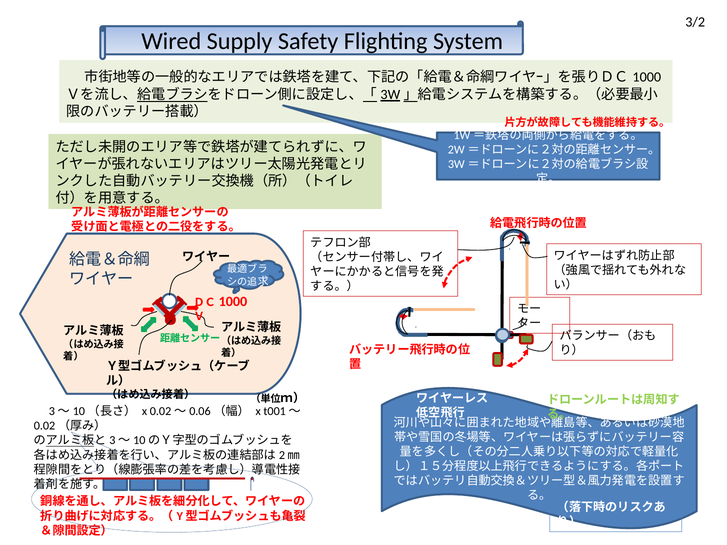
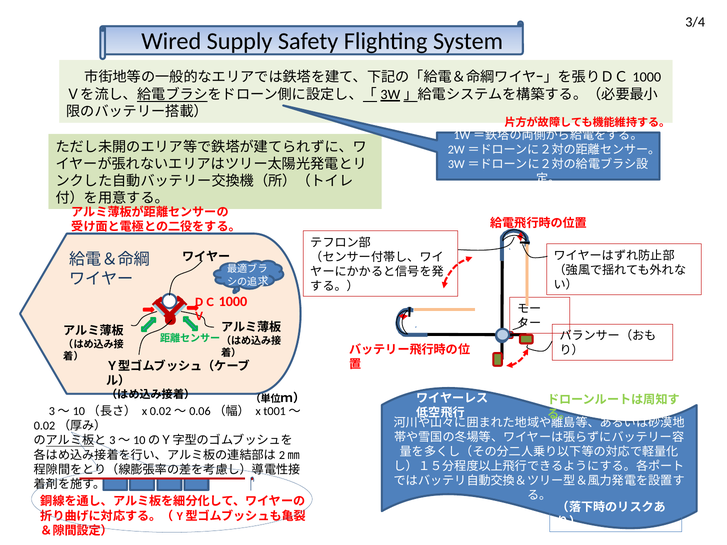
3/2: 3/2 -> 3/4 (695, 22)
